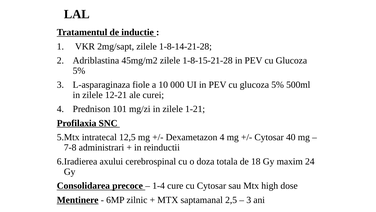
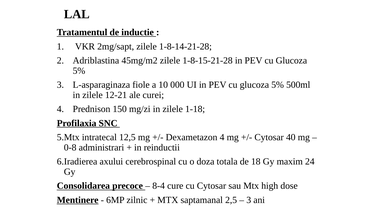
101: 101 -> 150 (120, 109)
1-21: 1-21 -> 1-18 (195, 109)
7-8: 7-8 -> 0-8 (70, 147)
1-4: 1-4 -> 8-4 (159, 185)
